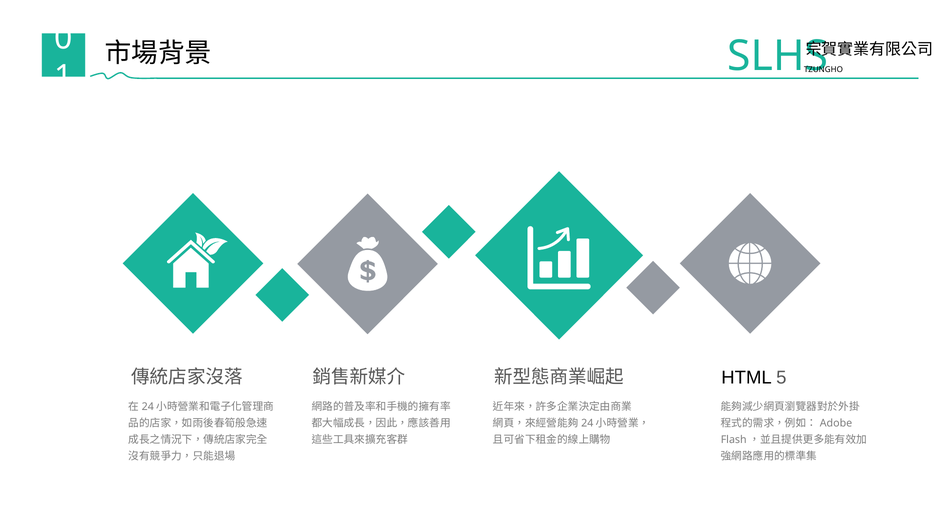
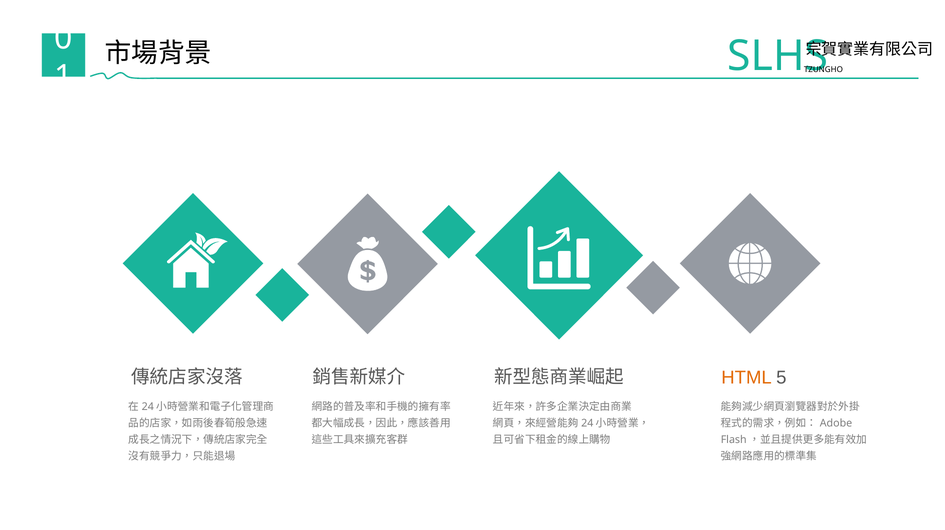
HTML colour: black -> orange (747, 377)
